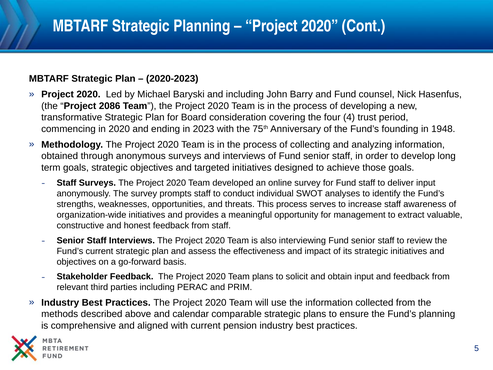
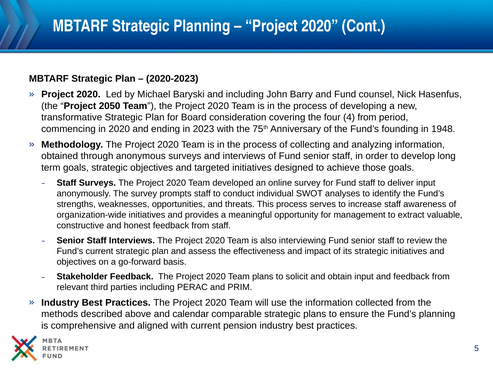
2086: 2086 -> 2050 (110, 106)
4 trust: trust -> from (367, 117)
